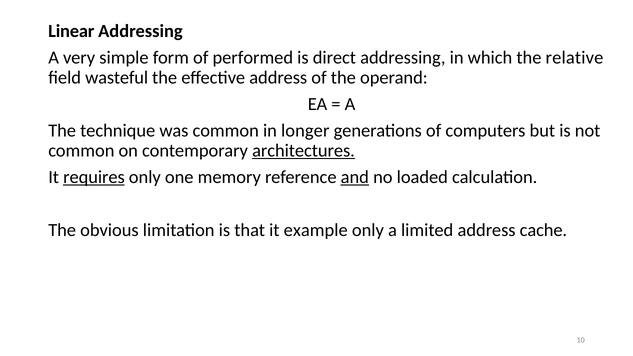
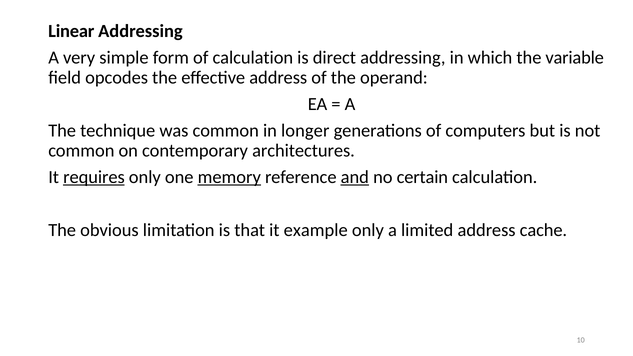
of performed: performed -> calculation (253, 58)
relative: relative -> variable (575, 58)
wasteful: wasteful -> opcodes (117, 78)
architectures underline: present -> none (304, 150)
memory underline: none -> present (229, 177)
loaded: loaded -> certain (422, 177)
